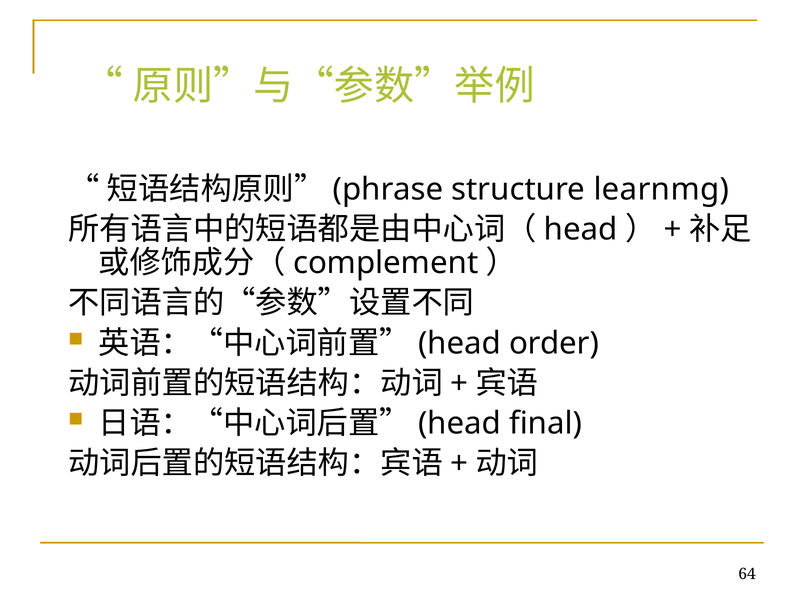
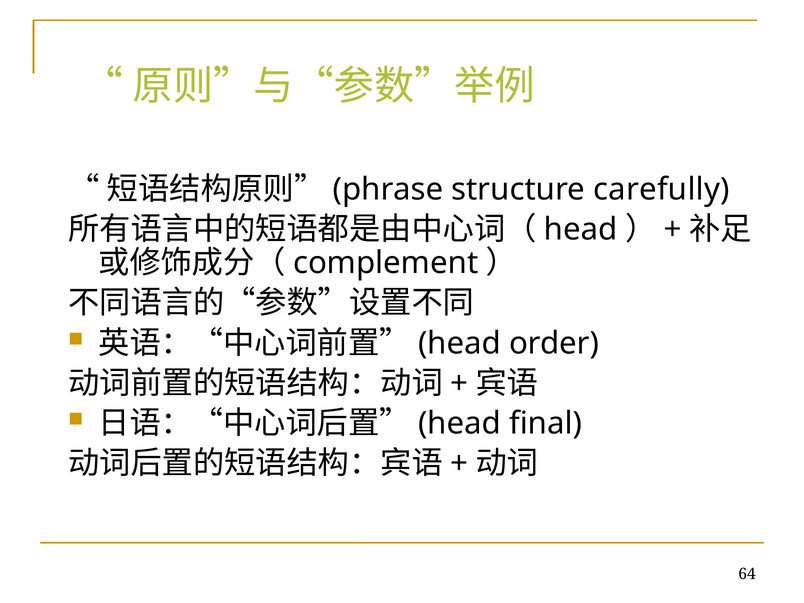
learnmg: learnmg -> carefully (661, 189)
